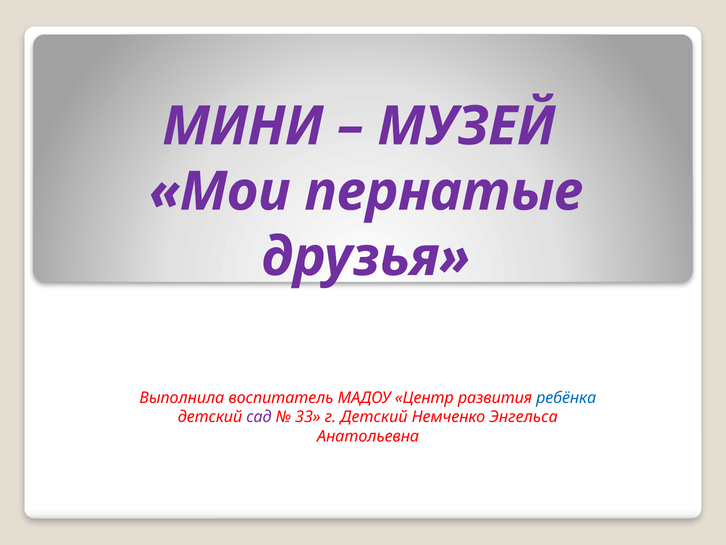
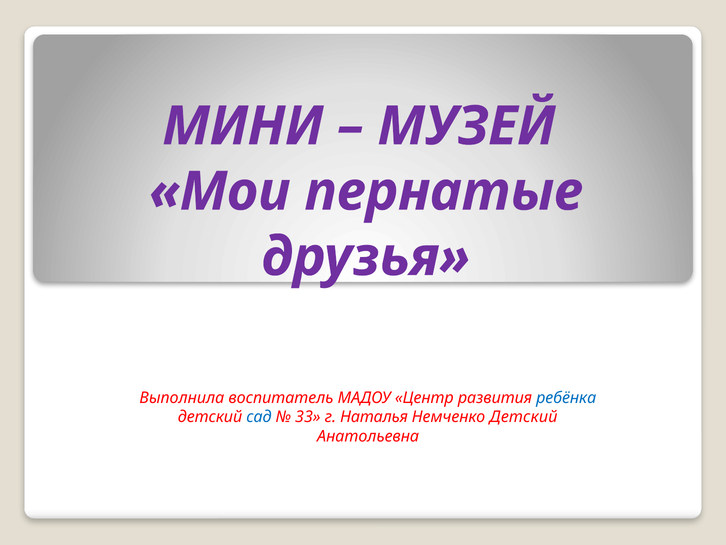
сад colour: purple -> blue (259, 417)
г Детский: Детский -> Наталья (374, 417)
Немченко Энгельса: Энгельса -> Детский (524, 417)
